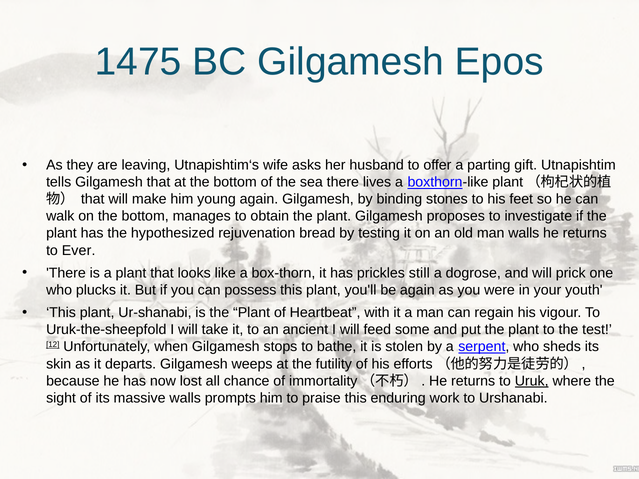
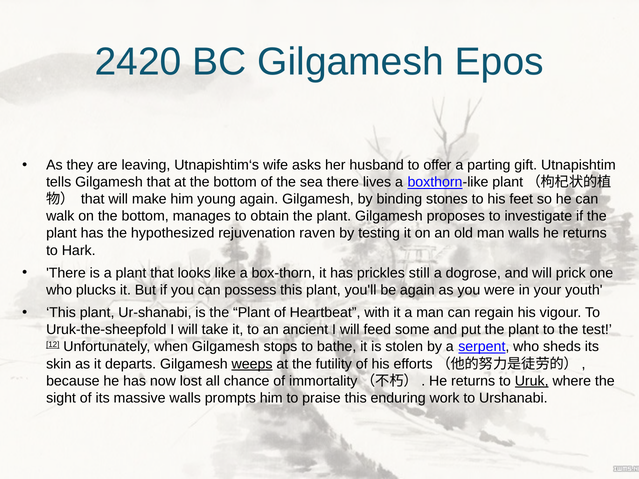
1475: 1475 -> 2420 (138, 62)
bread: bread -> raven (317, 233)
Ever: Ever -> Hark (79, 250)
weeps underline: none -> present (252, 364)
